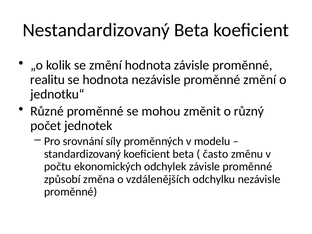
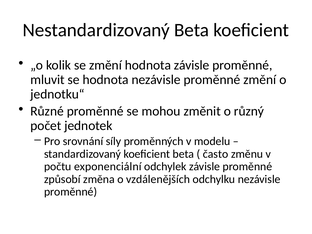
realitu: realitu -> mluvit (48, 80)
ekonomických: ekonomických -> exponenciální (108, 167)
